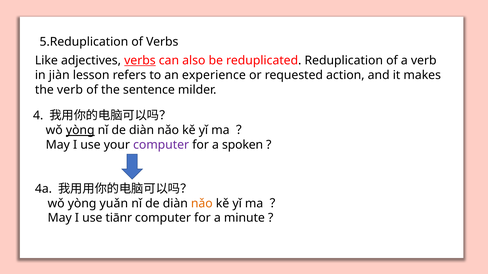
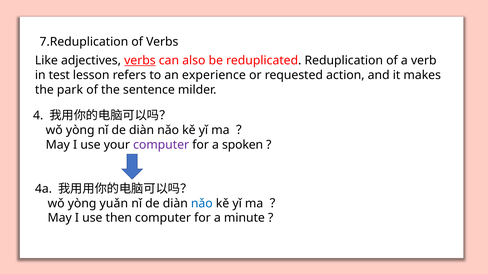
5.Reduplication: 5.Reduplication -> 7.Reduplication (84, 42)
jiàn: jiàn -> test (59, 75)
the verb: verb -> park (70, 90)
yòng underline: present -> none (80, 130)
nǎo colour: orange -> blue (202, 204)
tiānr: tiānr -> then (119, 218)
